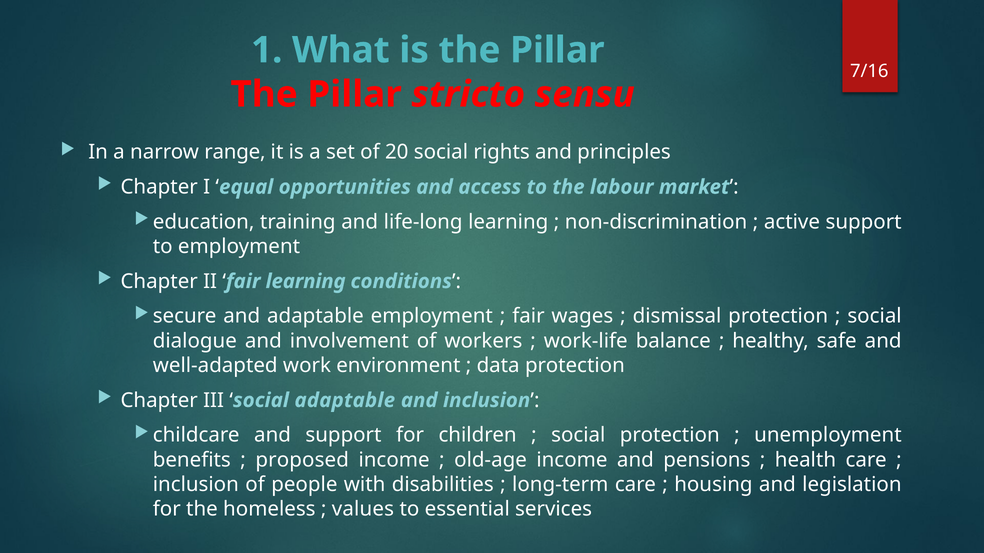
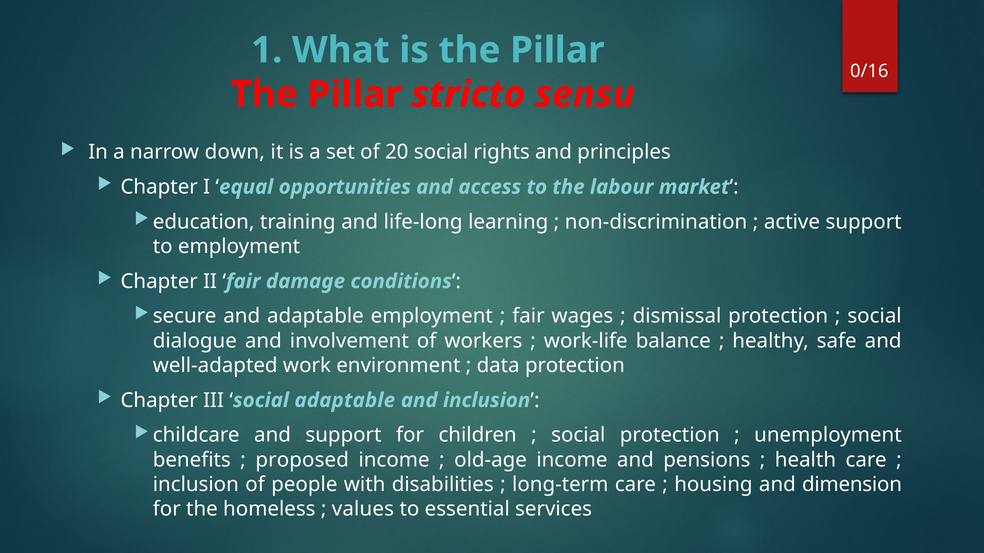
7/16: 7/16 -> 0/16 (869, 71)
range: range -> down (235, 152)
fair learning: learning -> damage (305, 282)
legislation: legislation -> dimension (852, 485)
